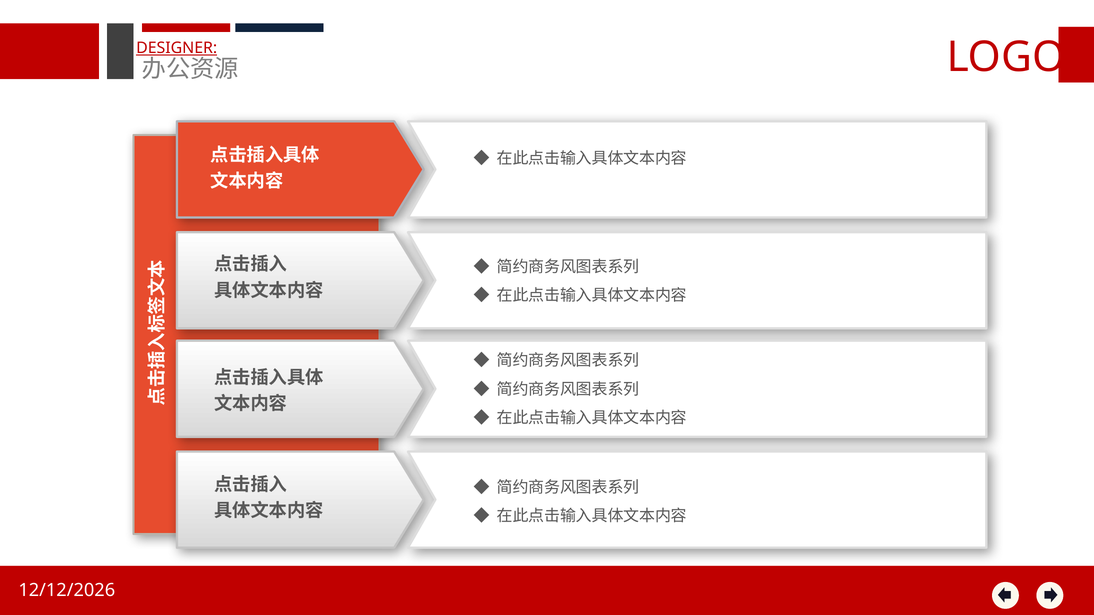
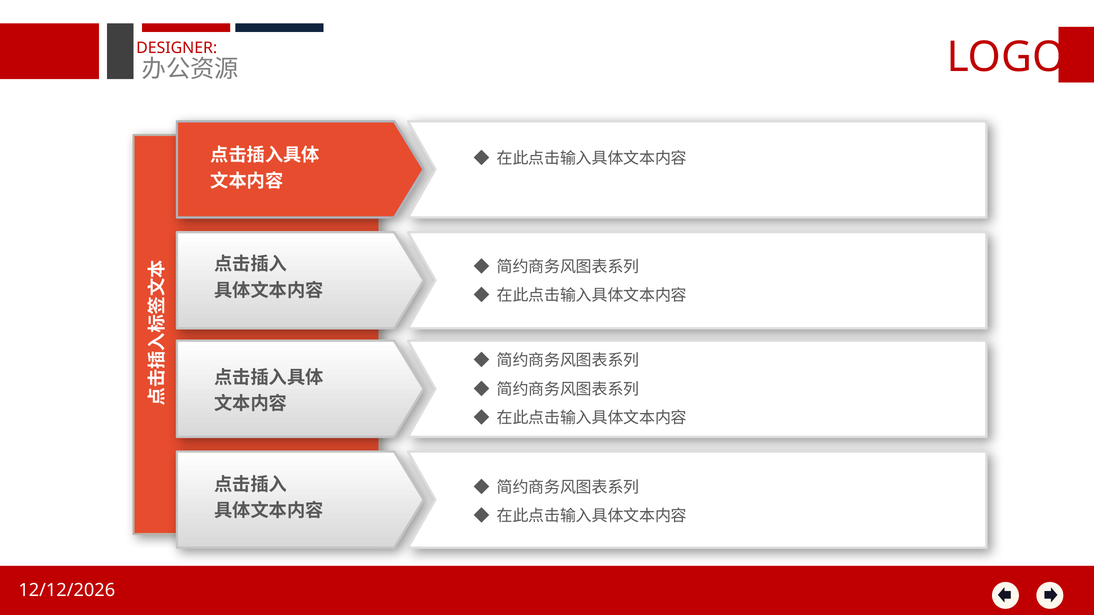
DESIGNER underline: present -> none (177, 48)
